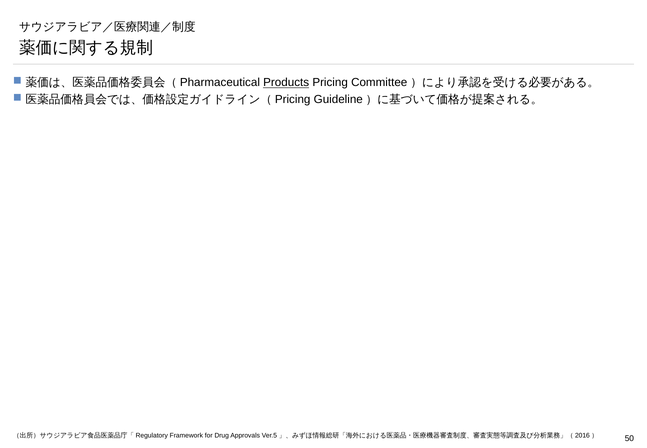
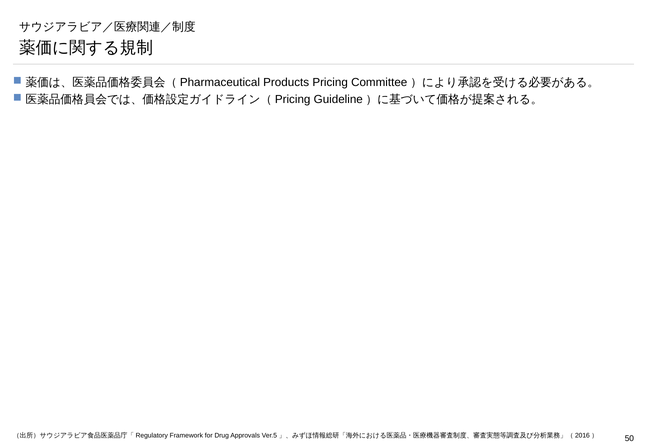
Products underline: present -> none (286, 83)
